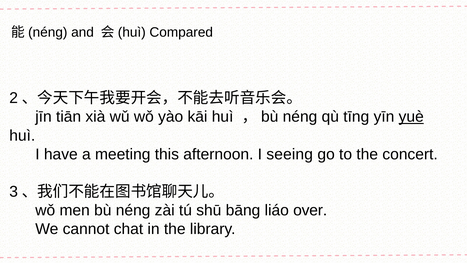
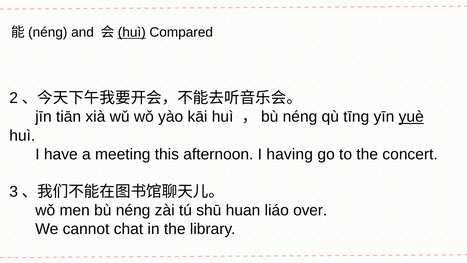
huì underline: none -> present (132, 32)
seeing: seeing -> having (290, 154)
bāng: bāng -> huan (243, 210)
